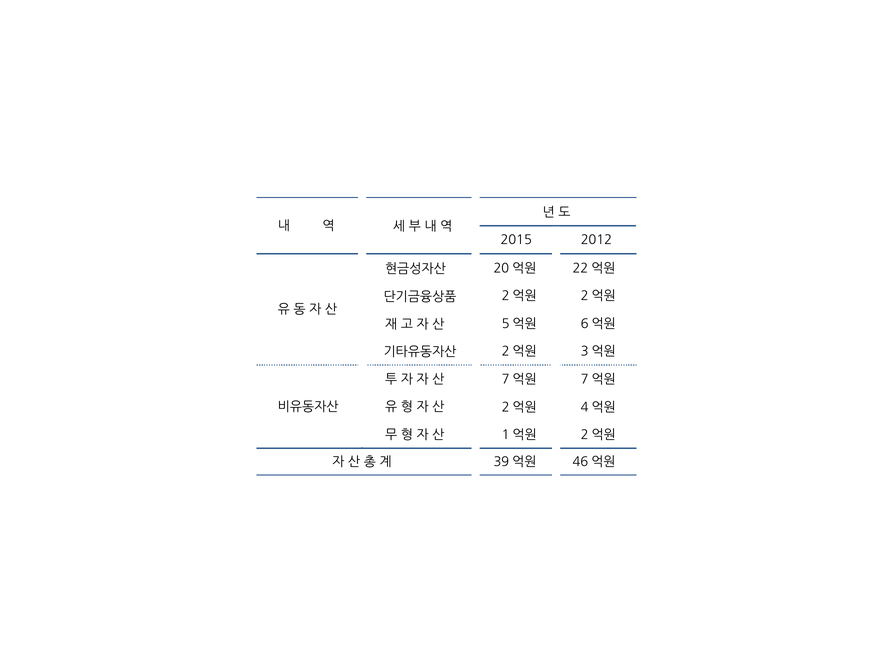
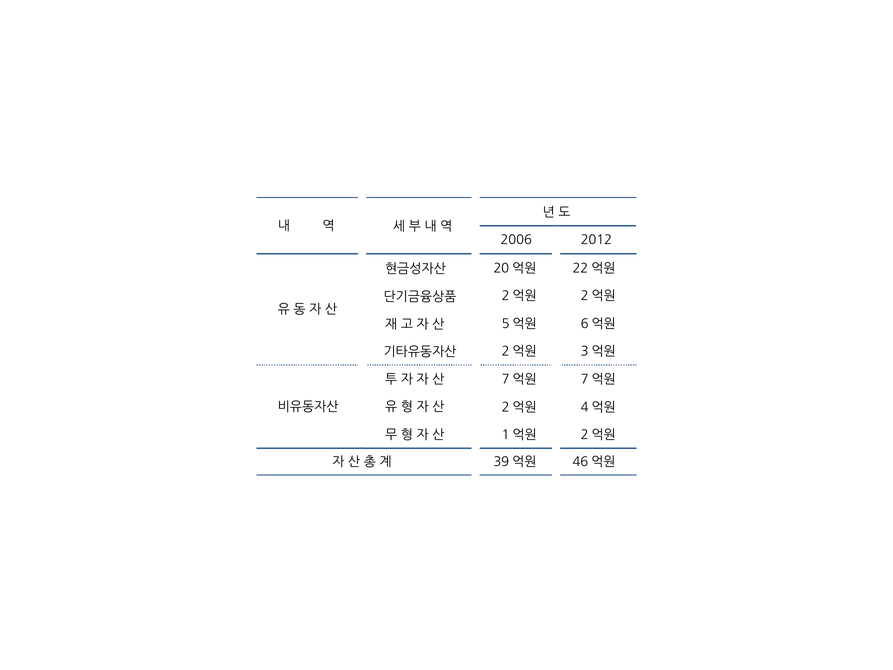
2015: 2015 -> 2006 (516, 240)
